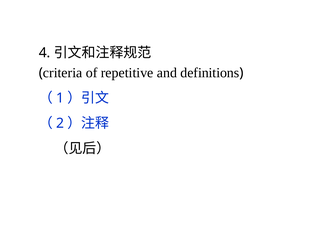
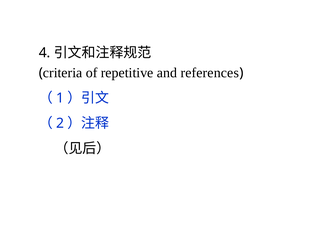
definitions: definitions -> references (210, 73)
